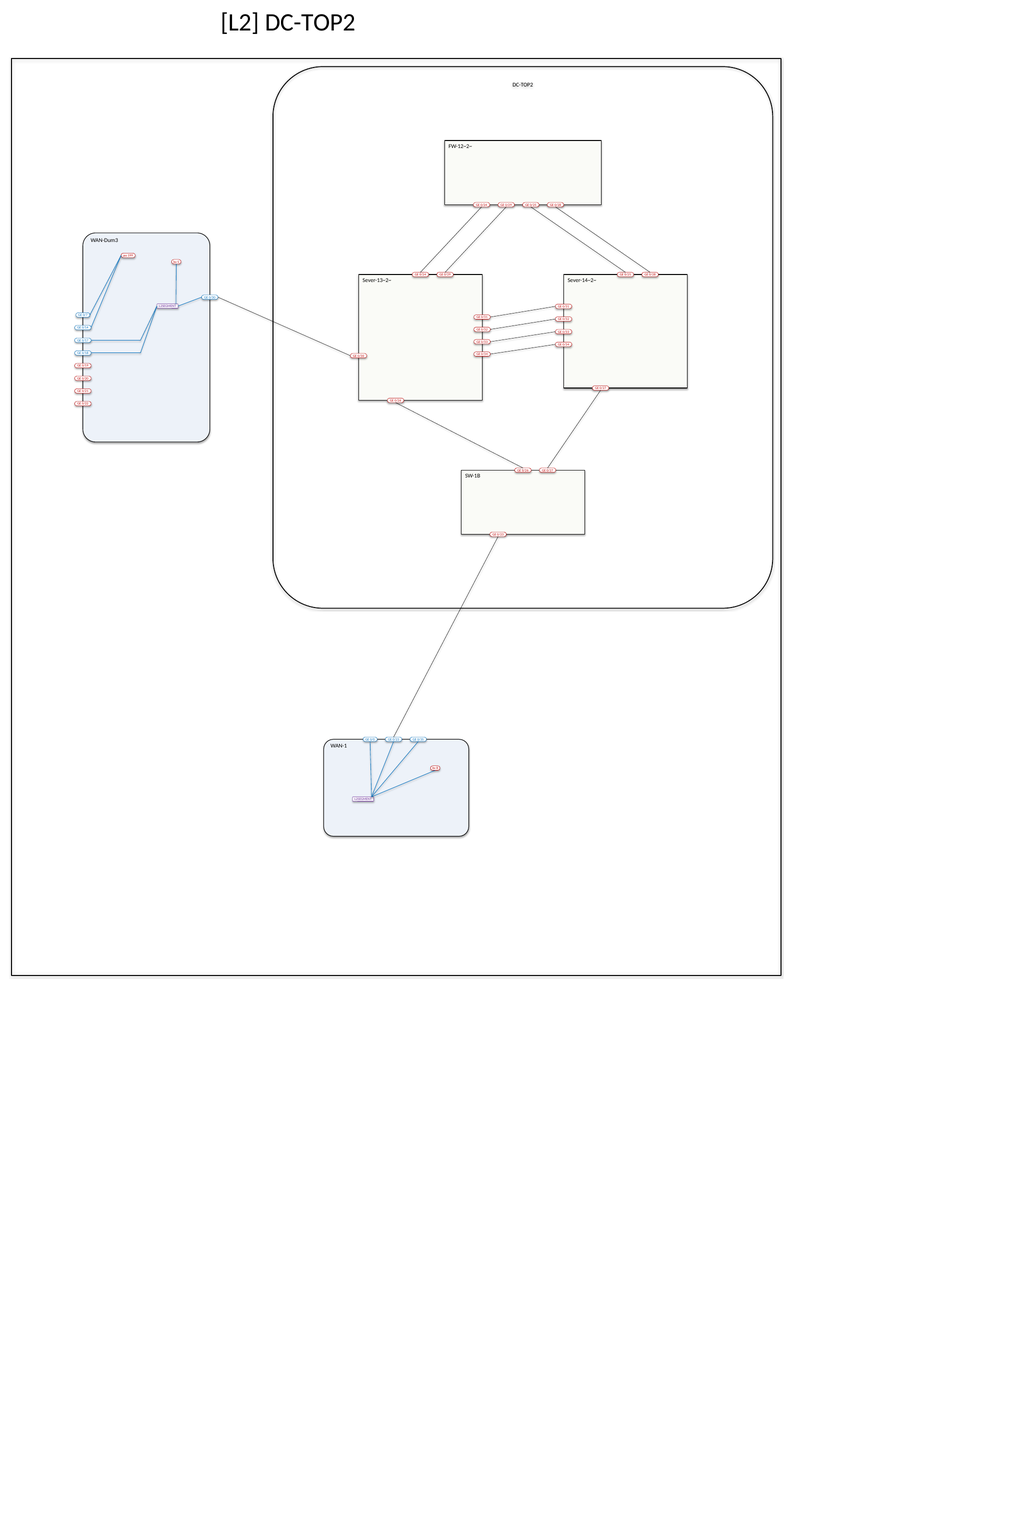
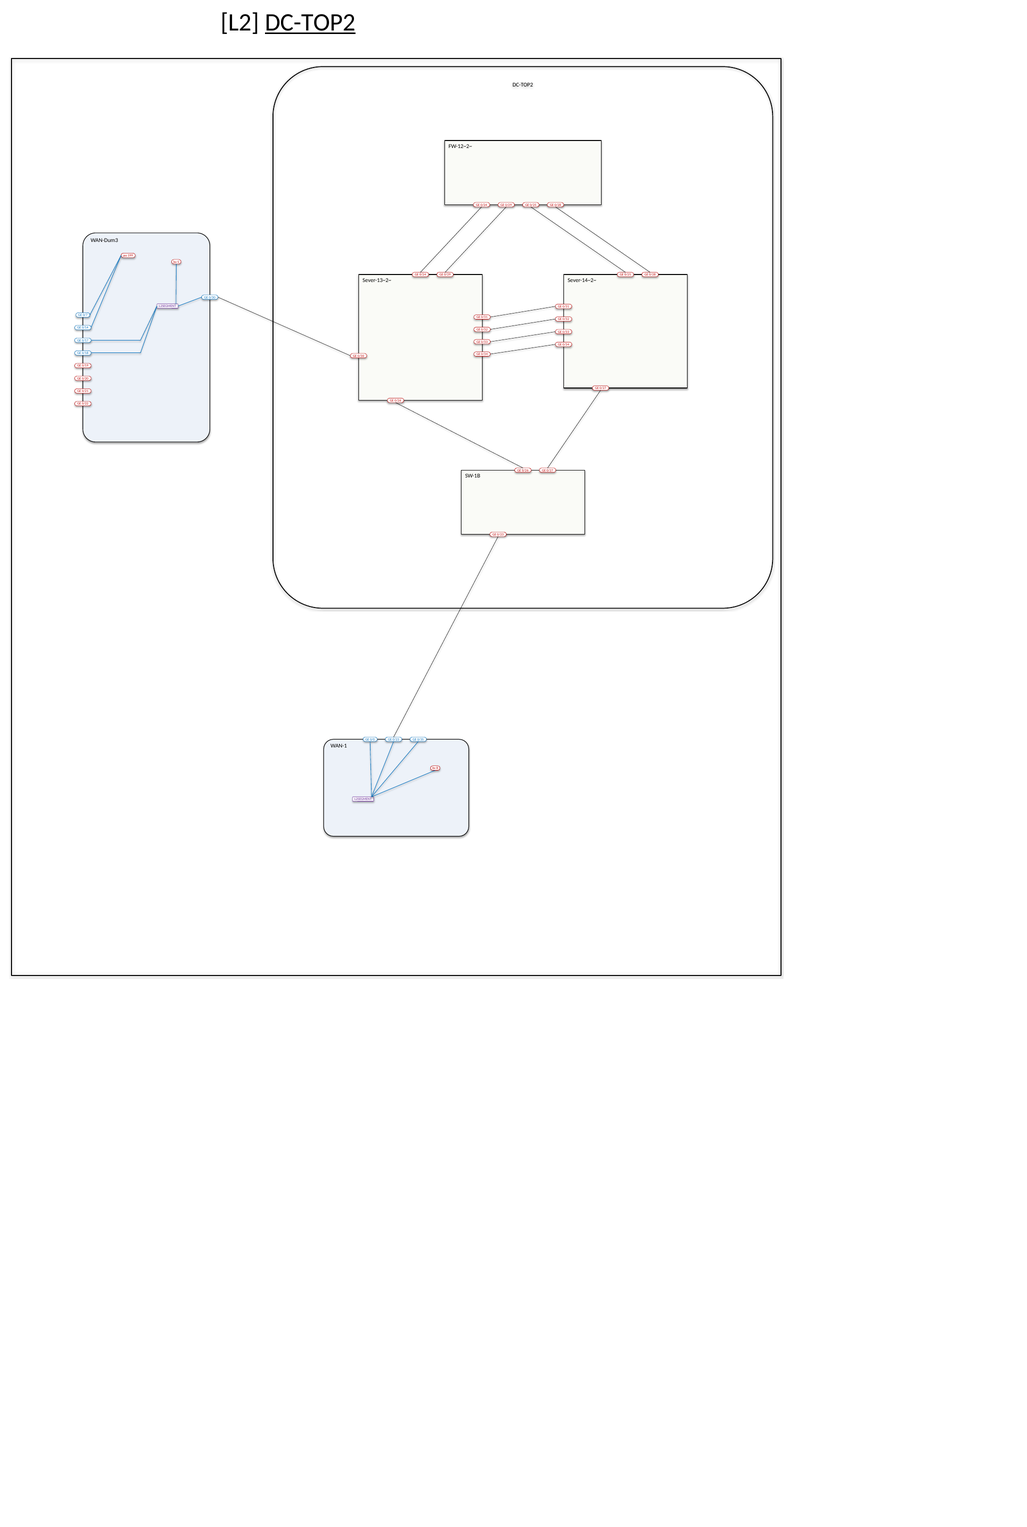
DC-TOP2 underline: none -> present (310, 22)
